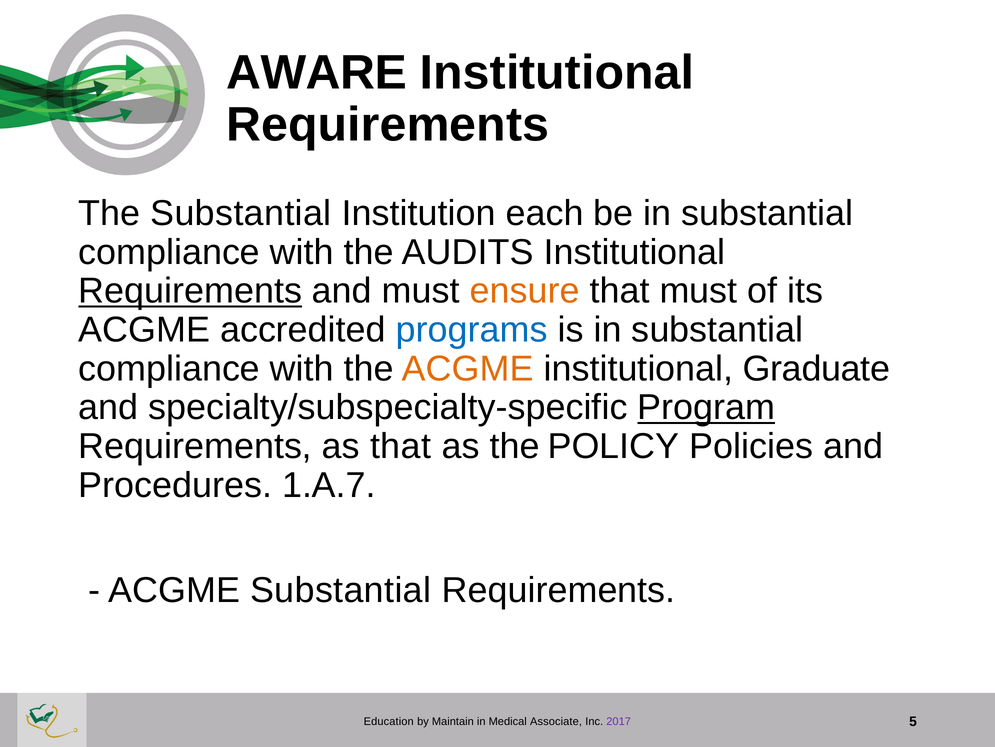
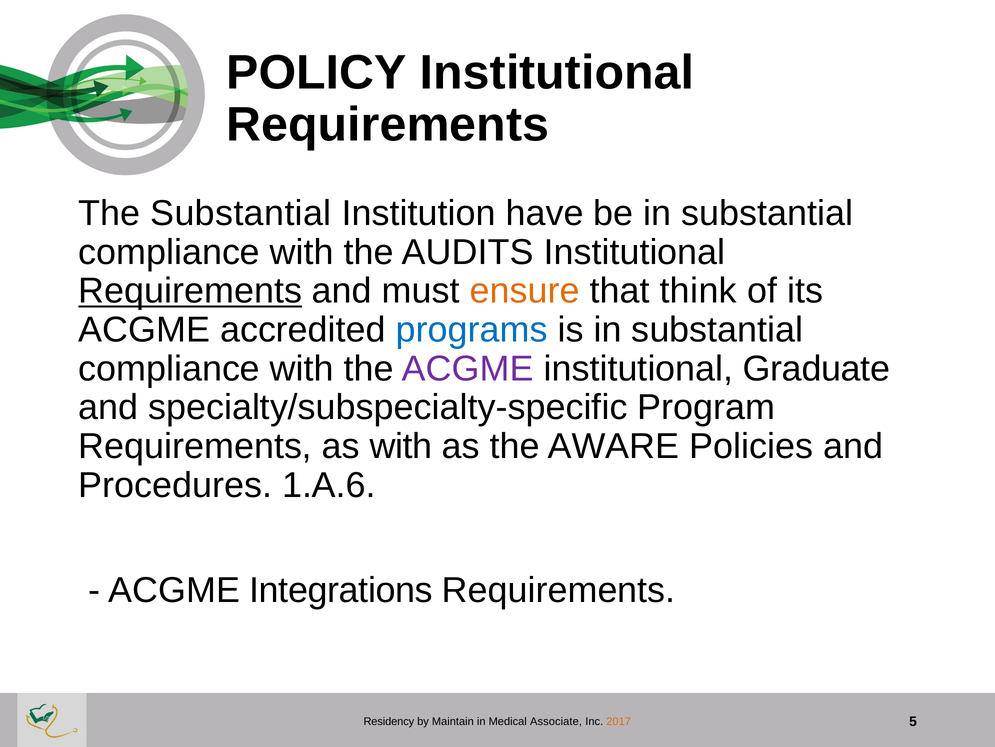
AWARE: AWARE -> POLICY (316, 72)
each: each -> have (545, 213)
that must: must -> think (698, 291)
ACGME colour: orange -> purple (468, 368)
Program underline: present -> none (706, 407)
as that: that -> with (401, 446)
POLICY: POLICY -> AWARE (613, 446)
1.A.7: 1.A.7 -> 1.A.6 (329, 485)
ACGME Substantial: Substantial -> Integrations (341, 590)
Education: Education -> Residency (389, 721)
2017 colour: purple -> orange (619, 721)
